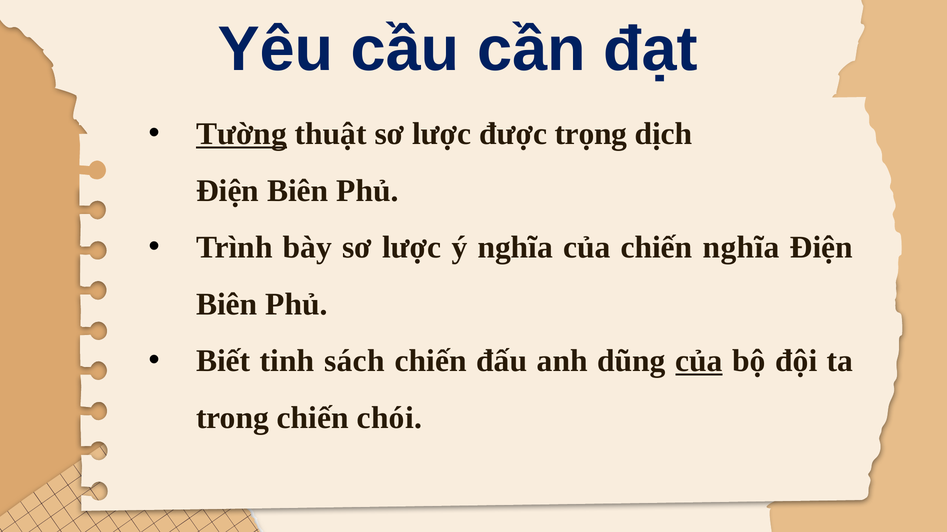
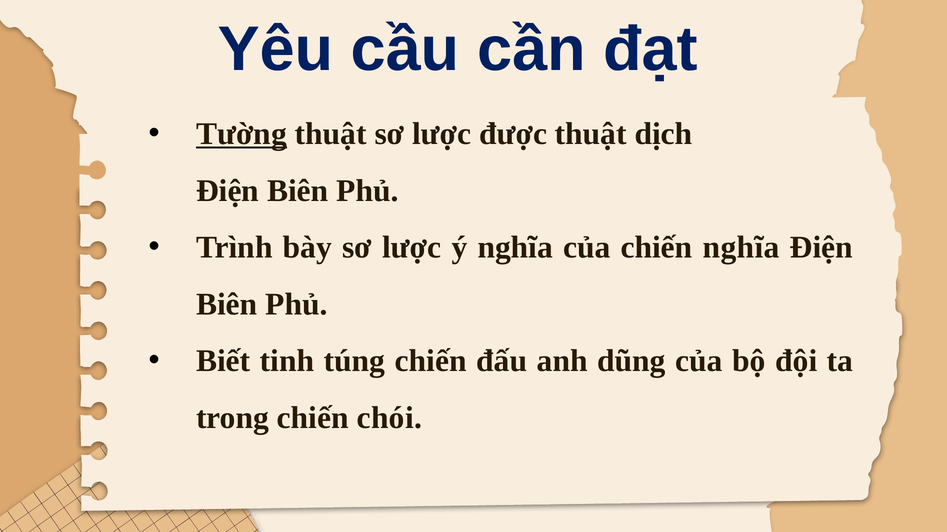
được trọng: trọng -> thuật (591, 134)
sách: sách -> túng (355, 361)
của underline: present -> none (699, 361)
